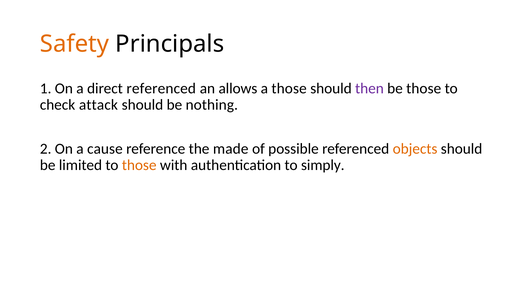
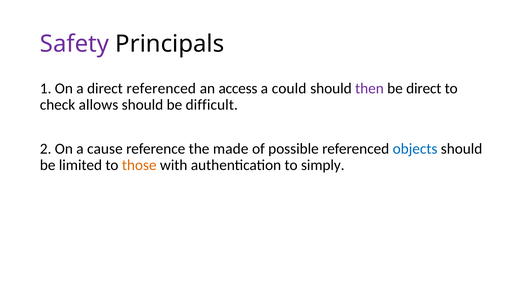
Safety colour: orange -> purple (74, 44)
allows: allows -> access (238, 88)
a those: those -> could (289, 88)
be those: those -> direct (424, 88)
attack: attack -> allows (98, 105)
nothing: nothing -> difficult (212, 105)
objects colour: orange -> blue (415, 149)
